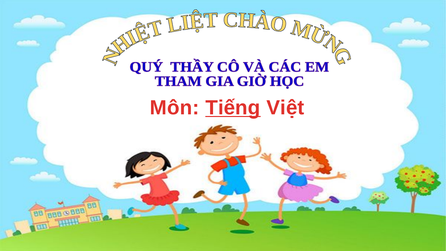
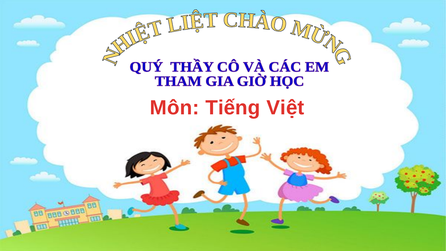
Tiếng underline: present -> none (233, 108)
